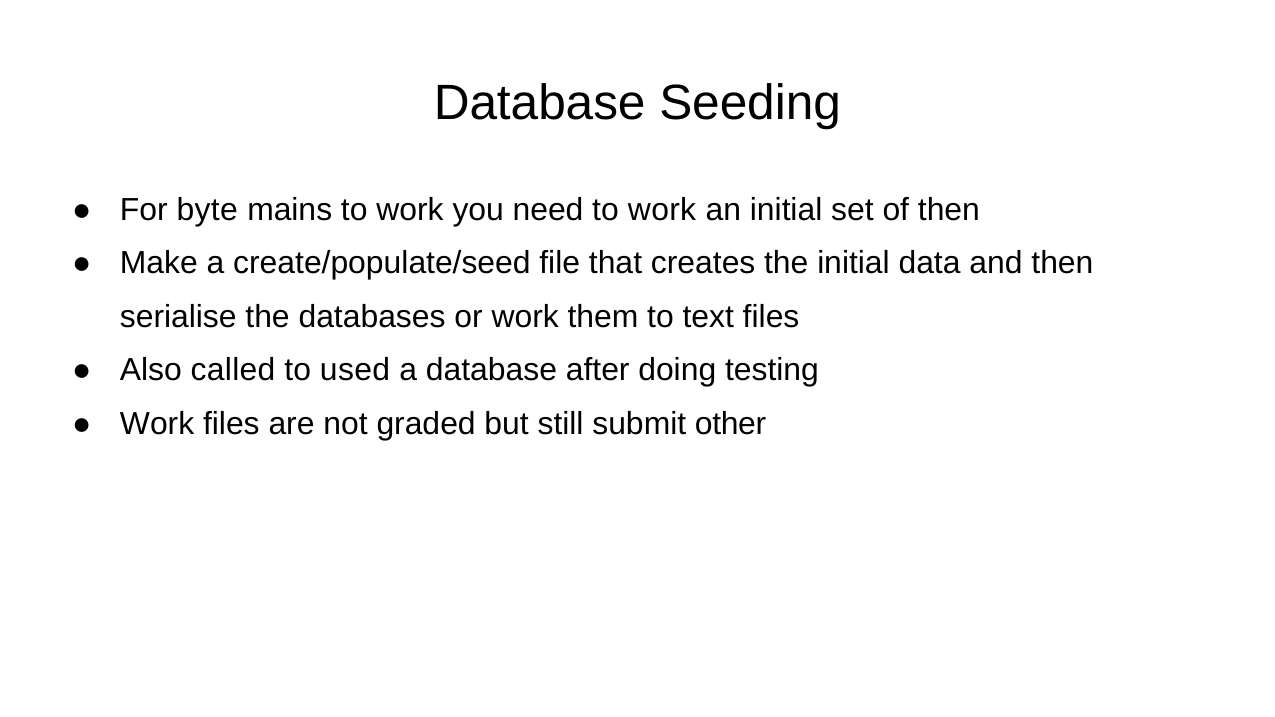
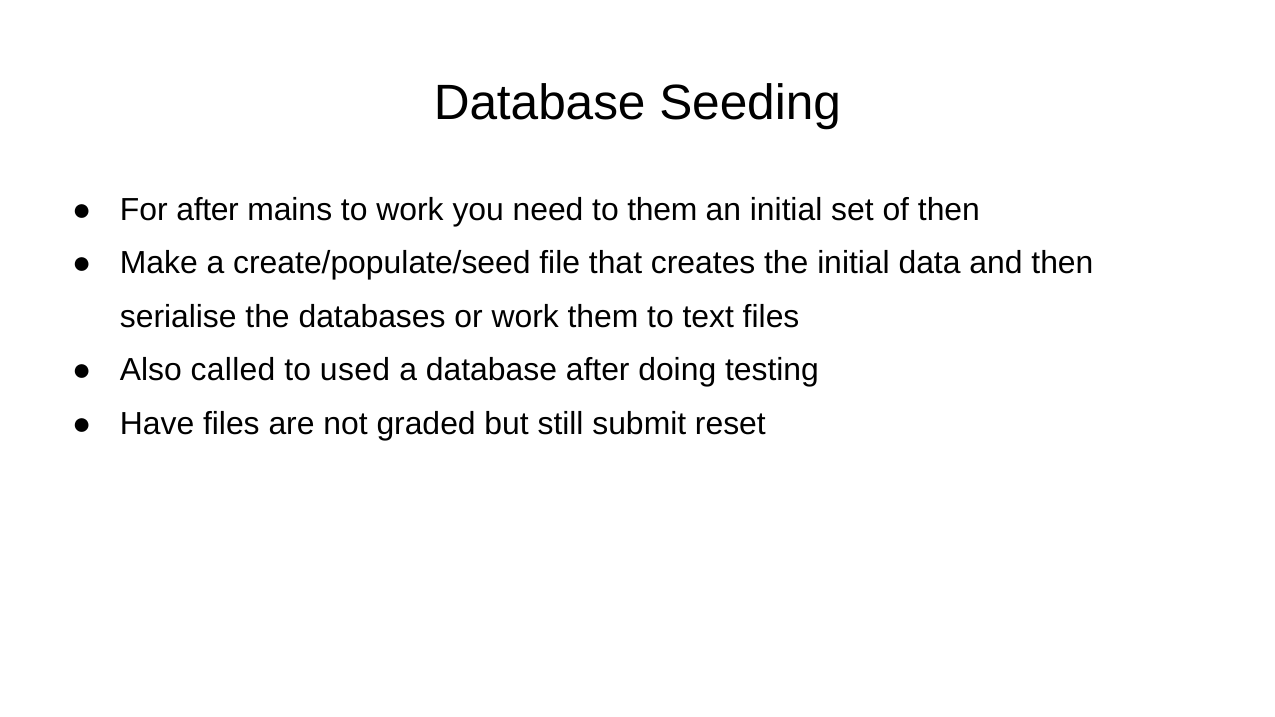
For byte: byte -> after (208, 210)
need to work: work -> them (662, 210)
Work: Work -> Have (157, 424)
other: other -> reset (730, 424)
